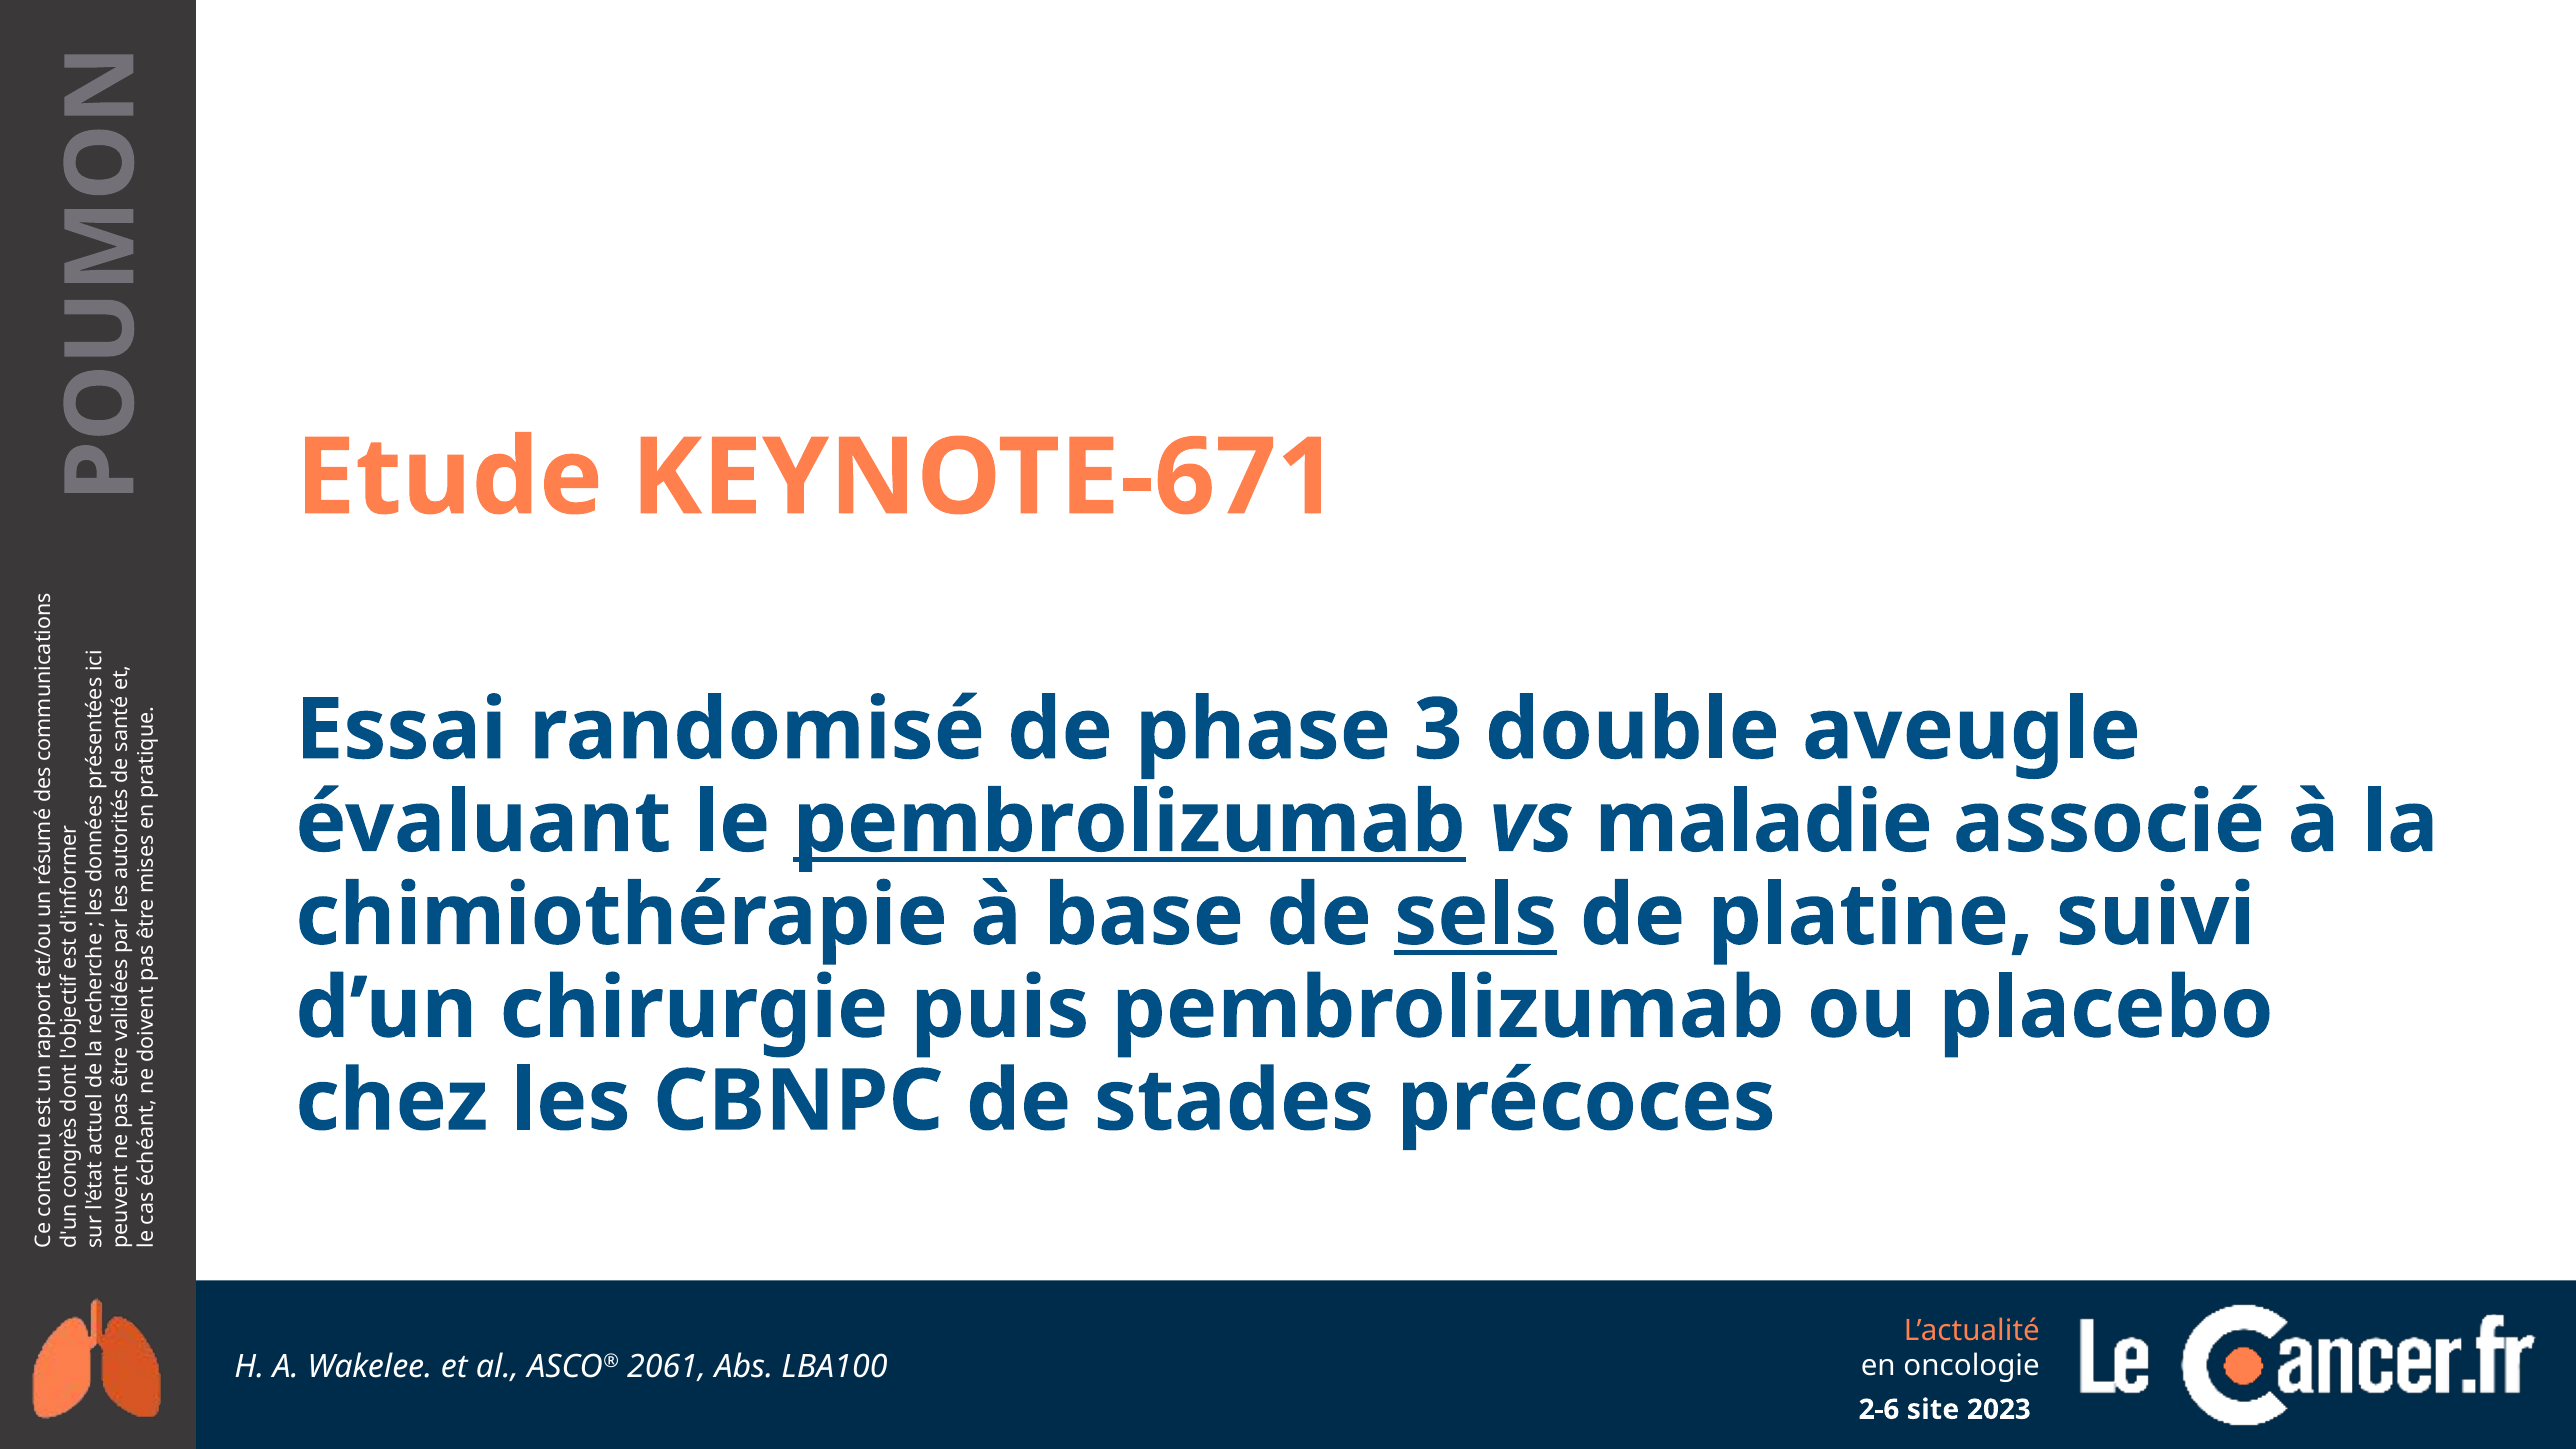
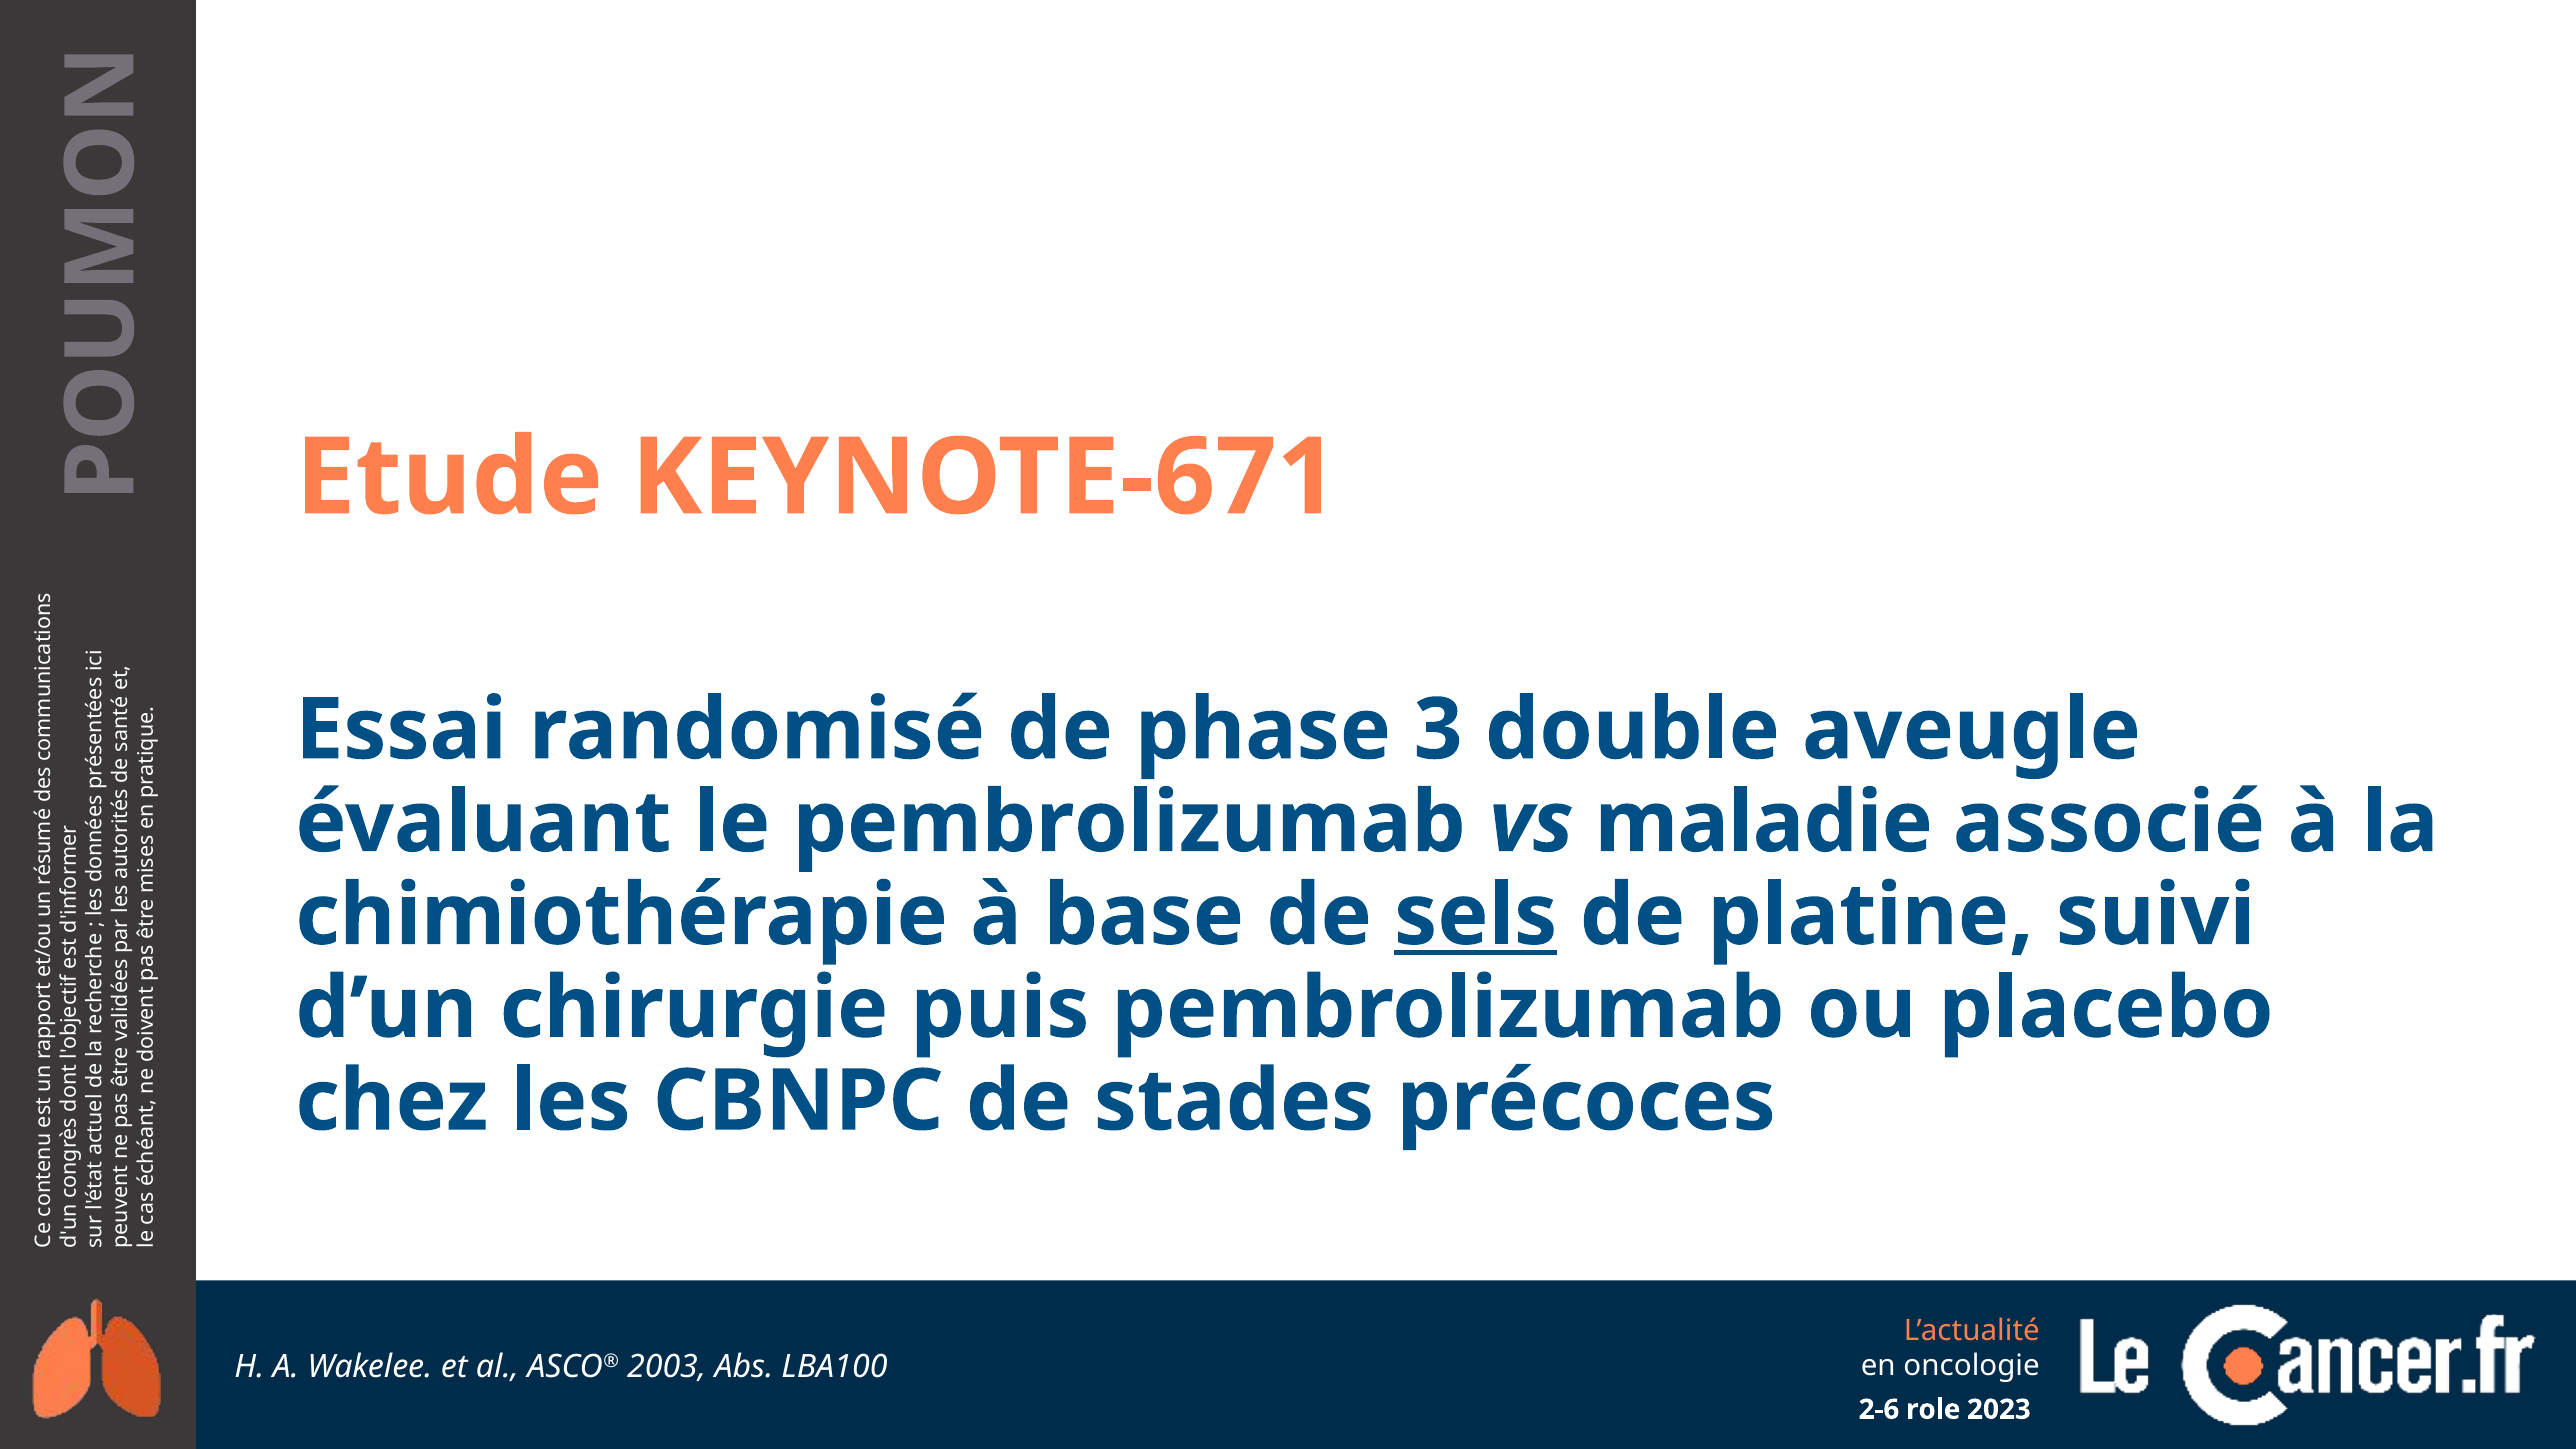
pembrolizumab underline: present -> none (1129, 823)
2061: 2061 -> 2003 (667, 1367)
site: site -> role (1933, 1410)
